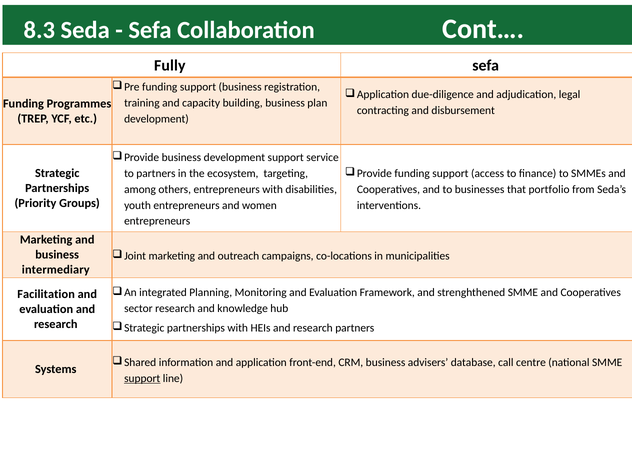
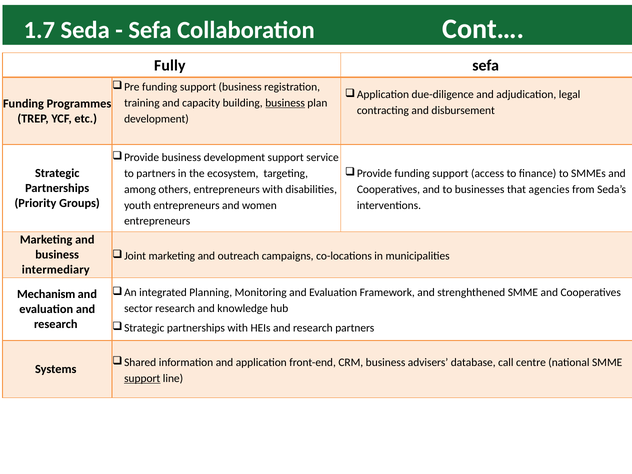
8.3: 8.3 -> 1.7 (39, 30)
business underline: none -> present (285, 103)
portfolio: portfolio -> agencies (549, 189)
Facilitation: Facilitation -> Mechanism (46, 294)
